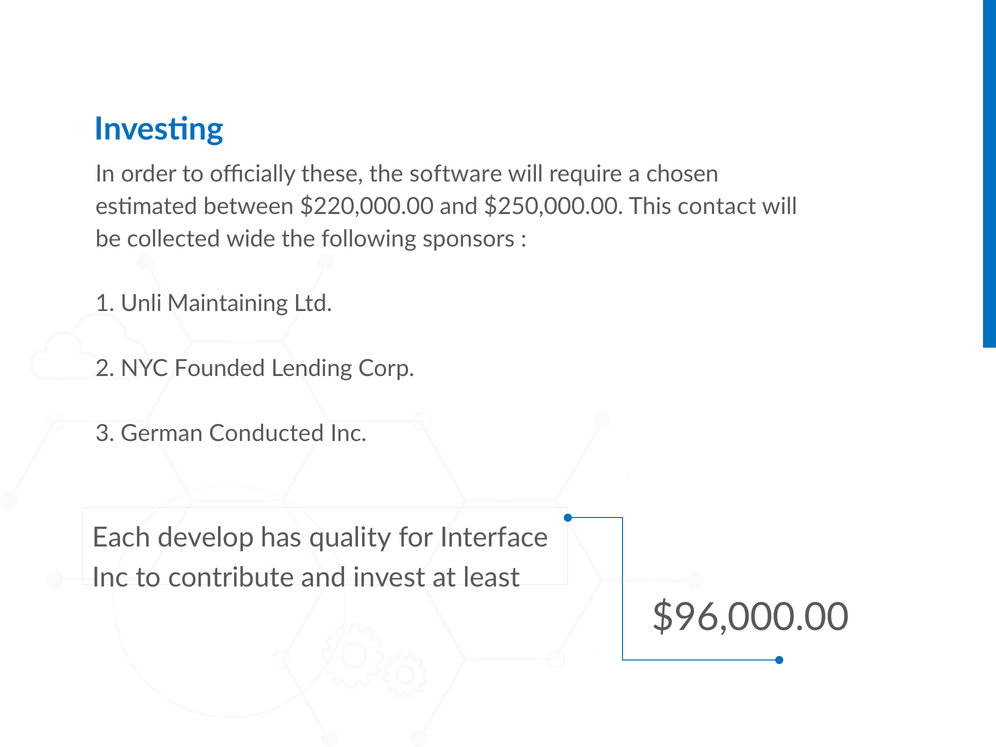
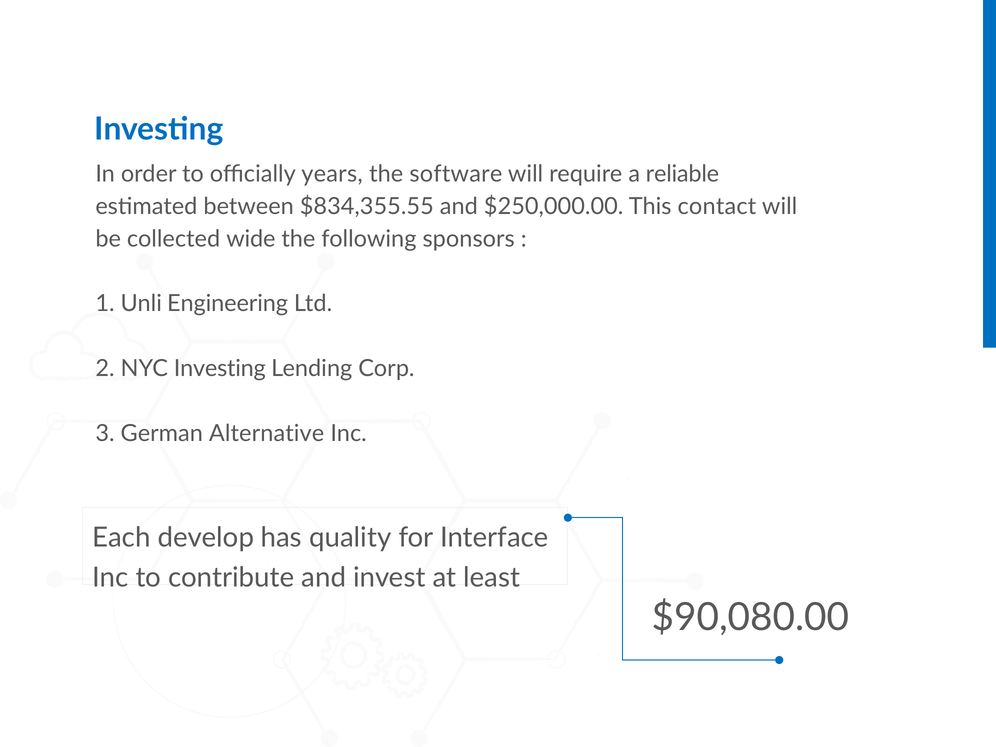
these: these -> years (332, 174)
chosen: chosen -> reliable (682, 174)
$220,000.00: $220,000.00 -> $834,355.55 (367, 206)
Maintaining: Maintaining -> Engineering (228, 304)
NYC Founded: Founded -> Investing (220, 368)
Conducted: Conducted -> Alternative (267, 433)
$96,000.00: $96,000.00 -> $90,080.00 (750, 618)
